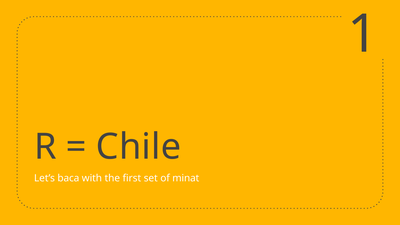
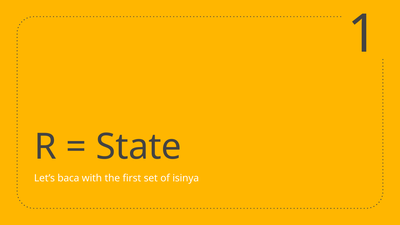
Chile: Chile -> State (139, 147)
minat: minat -> isinya (186, 178)
